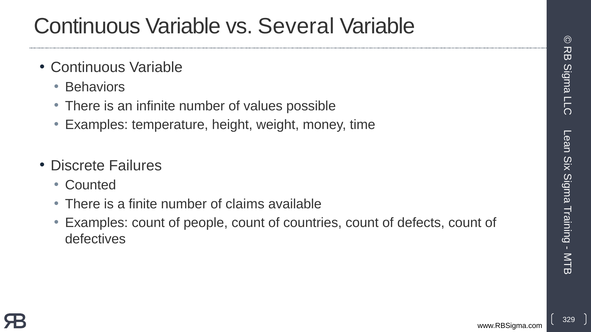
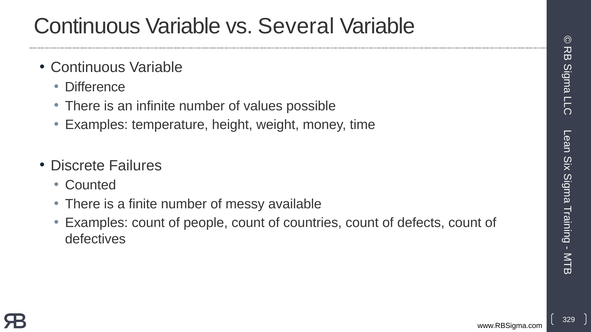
Behaviors: Behaviors -> Difference (95, 87)
claims: claims -> messy (245, 204)
